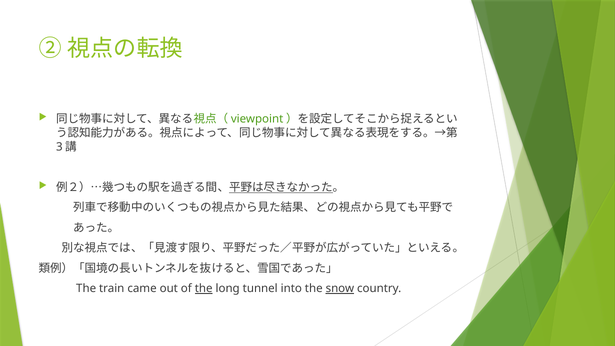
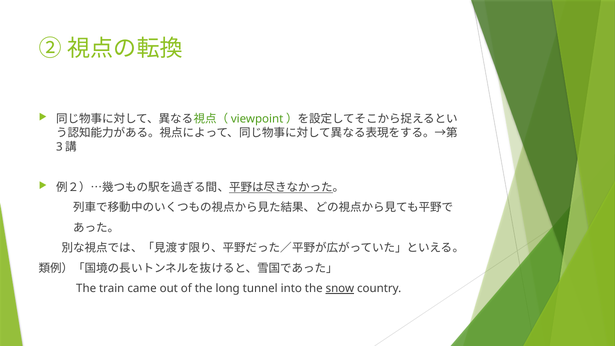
the underline: present -> none (204, 288)
